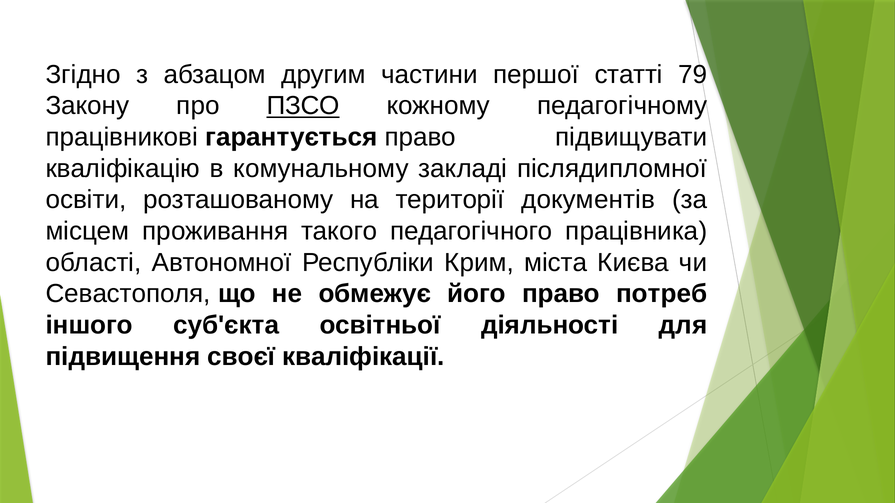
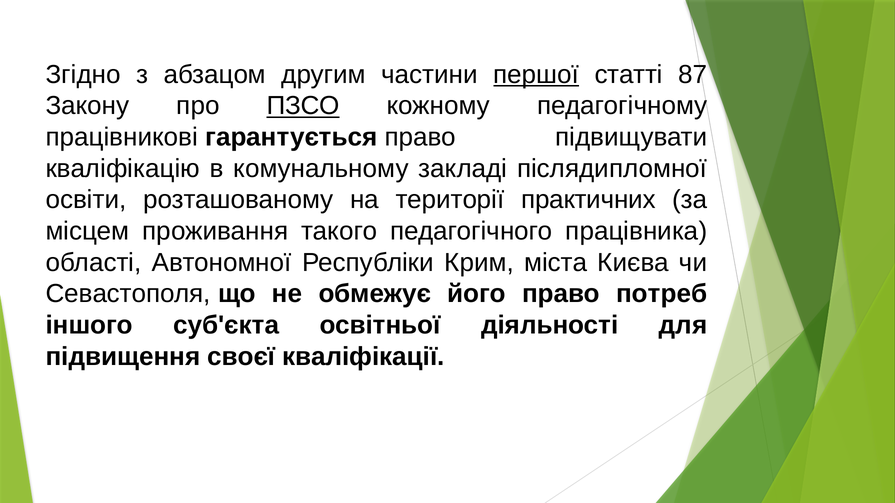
першої underline: none -> present (536, 75)
79: 79 -> 87 (693, 75)
документів: документів -> практичних (588, 200)
